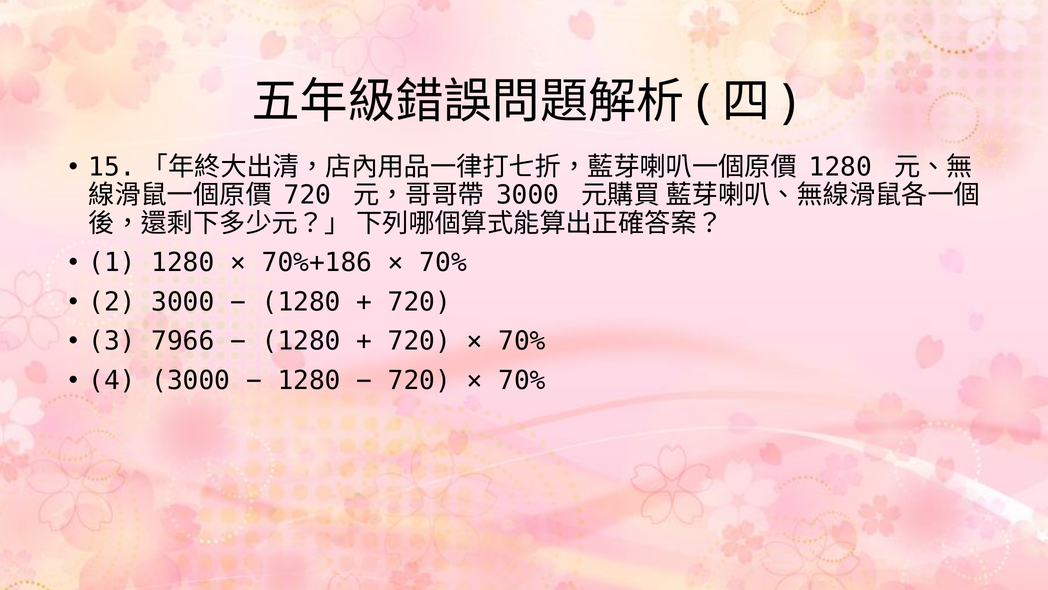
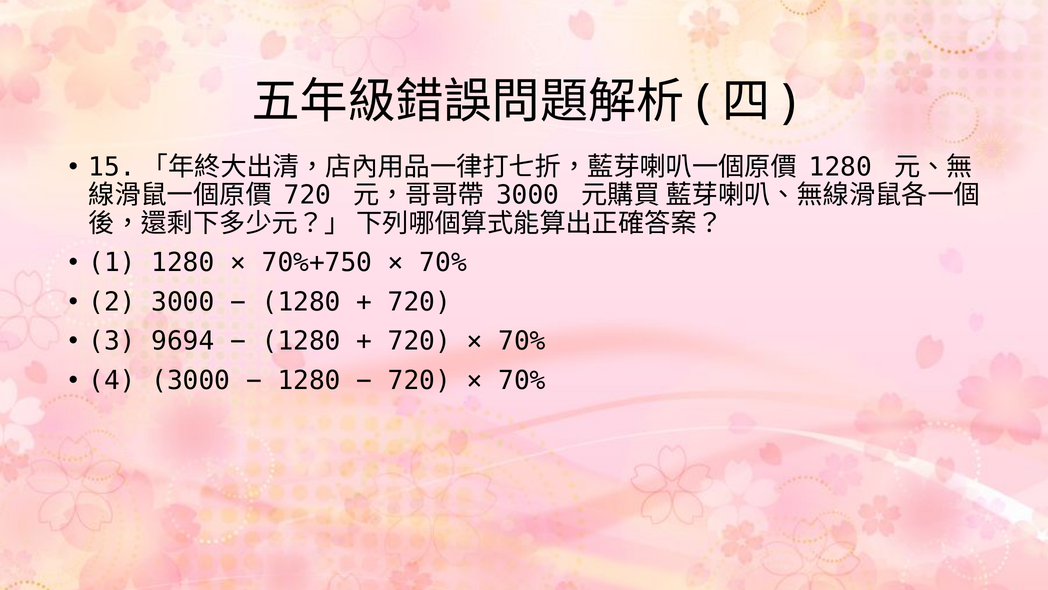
70%+186: 70%+186 -> 70%+750 (317, 263)
7966: 7966 -> 9694 (183, 341)
